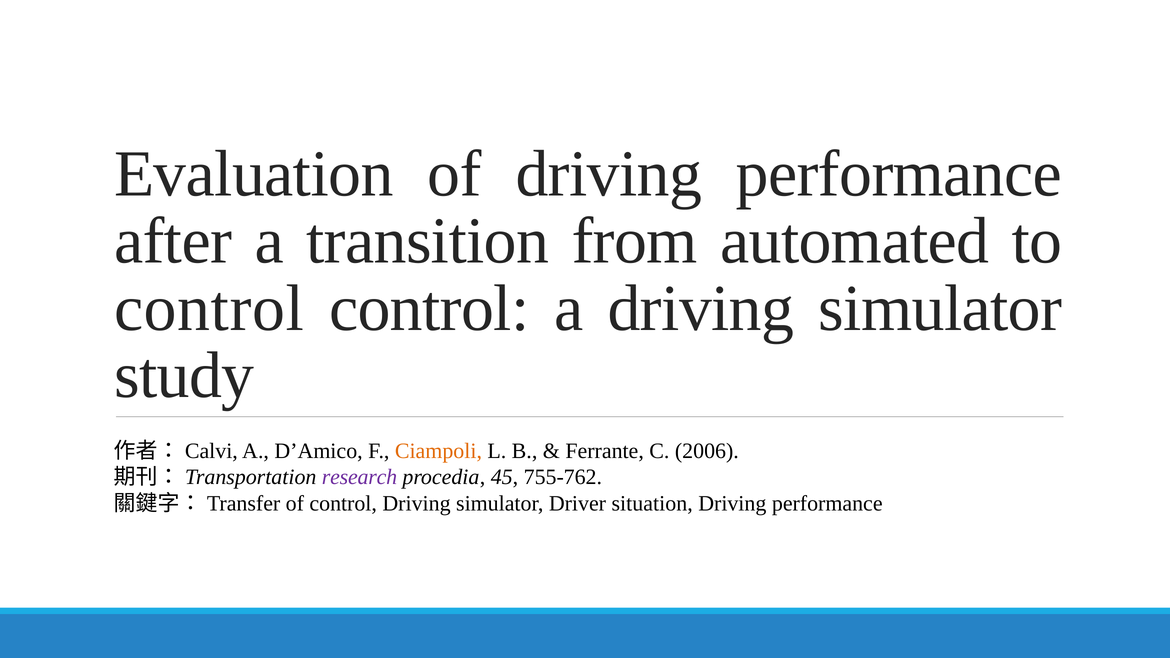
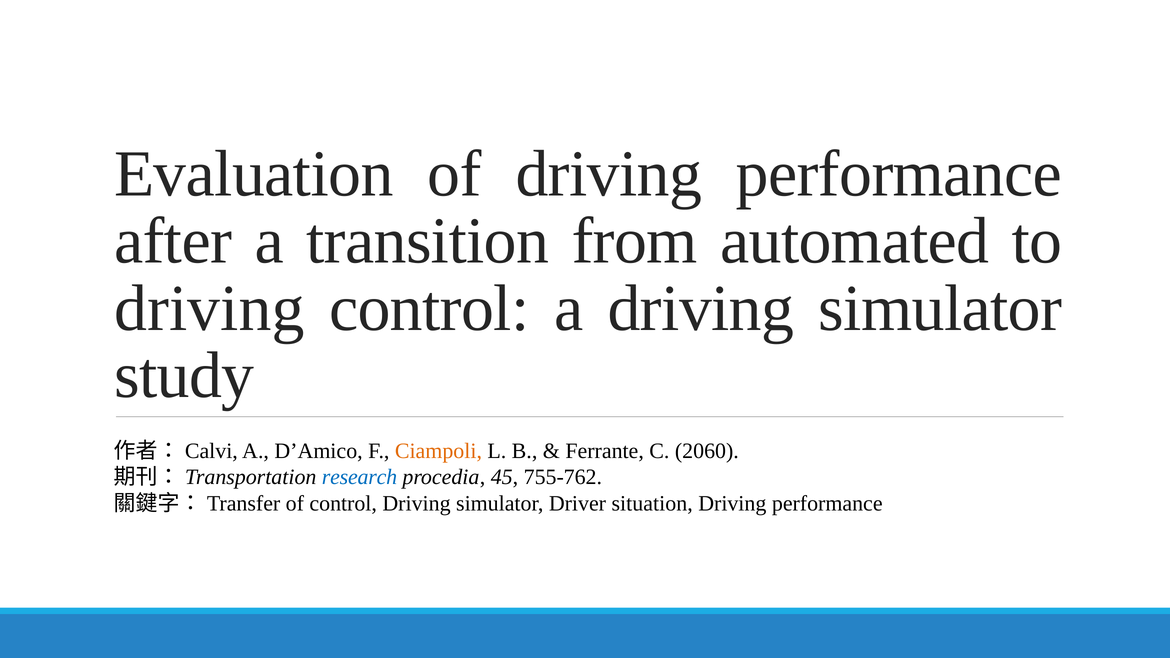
control: control -> driving (209, 308)
2006: 2006 -> 2060 (707, 451)
research colour: purple -> blue (359, 477)
